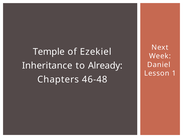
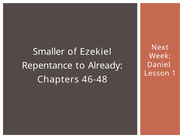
Temple: Temple -> Smaller (49, 52)
Inheritance: Inheritance -> Repentance (47, 65)
